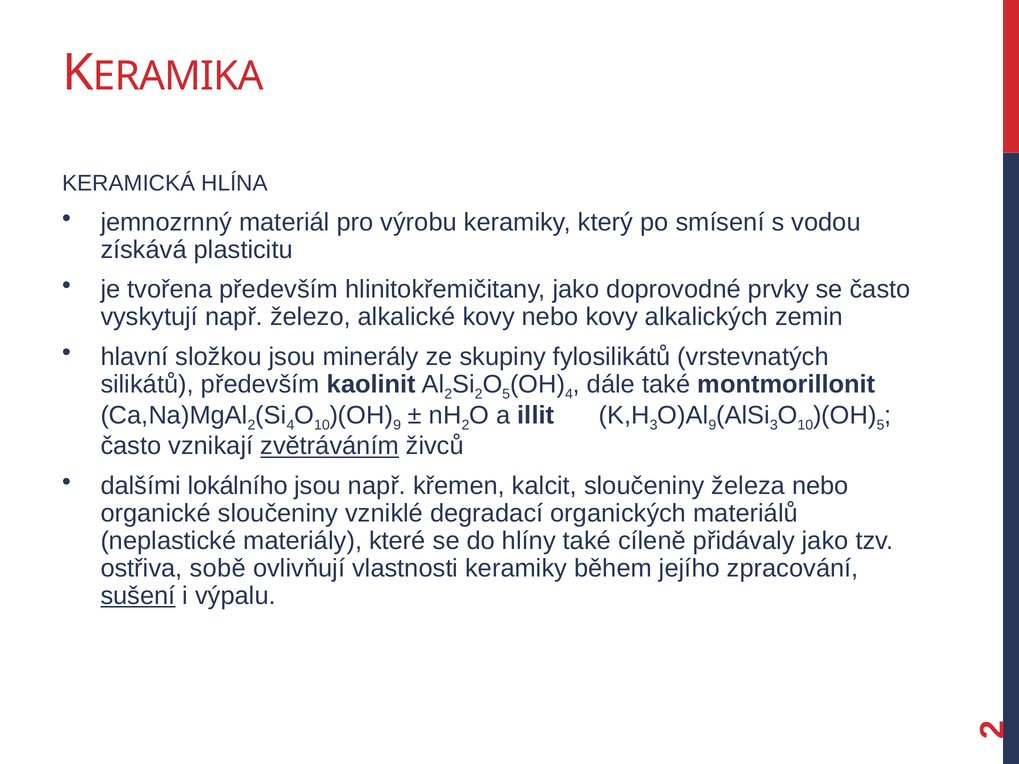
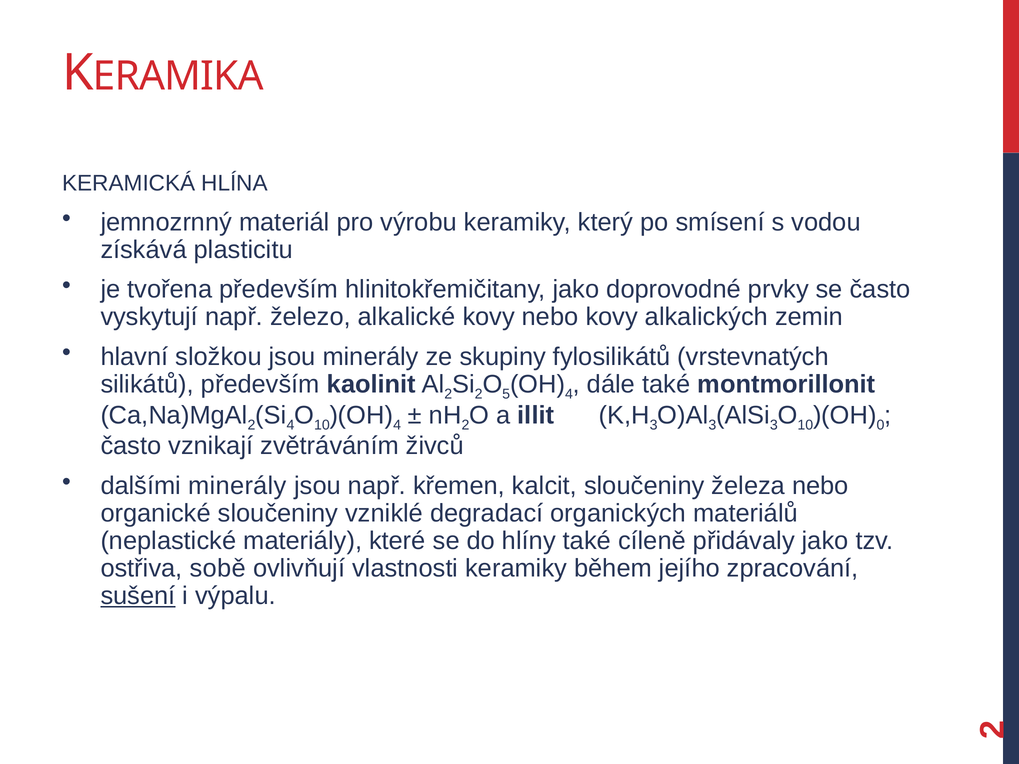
9: 9 -> 4 (397, 425)
9: 9 -> 3 (712, 425)
5: 5 -> 0 (881, 425)
zvětráváním underline: present -> none (330, 446)
dalšími lokálního: lokálního -> minerály (237, 486)
